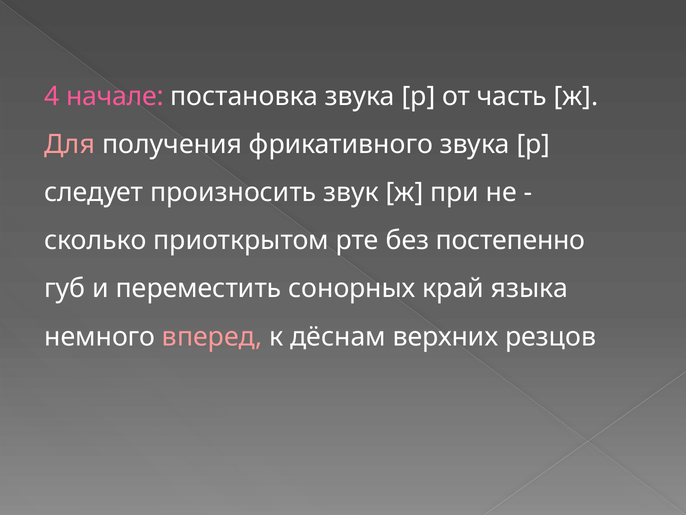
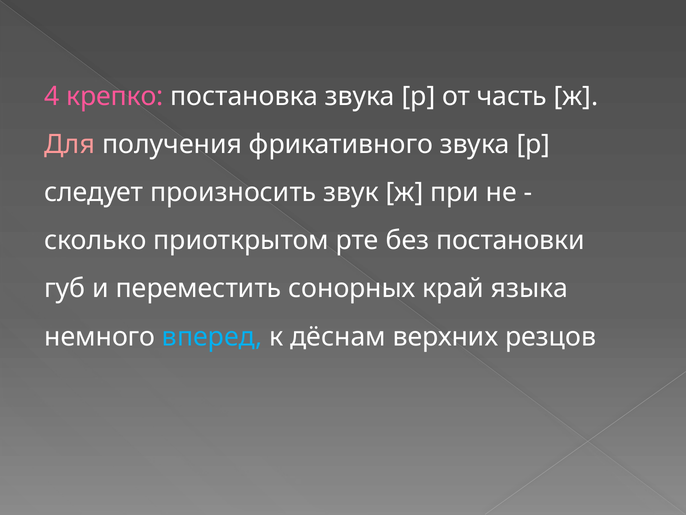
начале: начале -> крепко (115, 96)
постепенно: постепенно -> постановки (510, 240)
вперед colour: pink -> light blue (212, 336)
